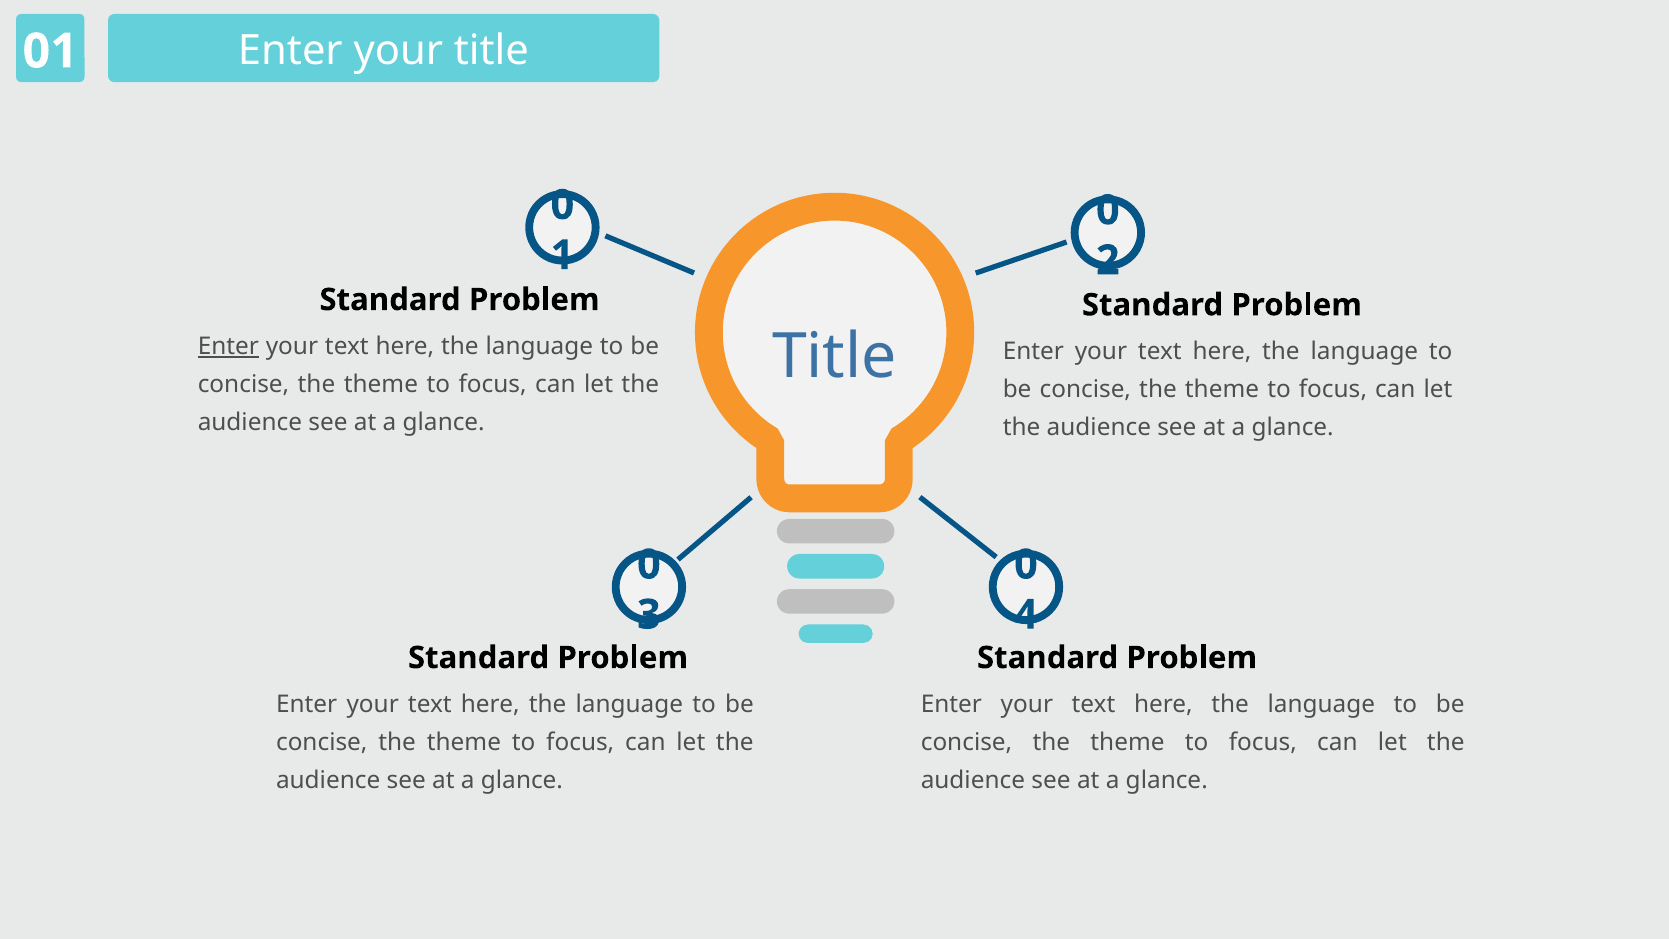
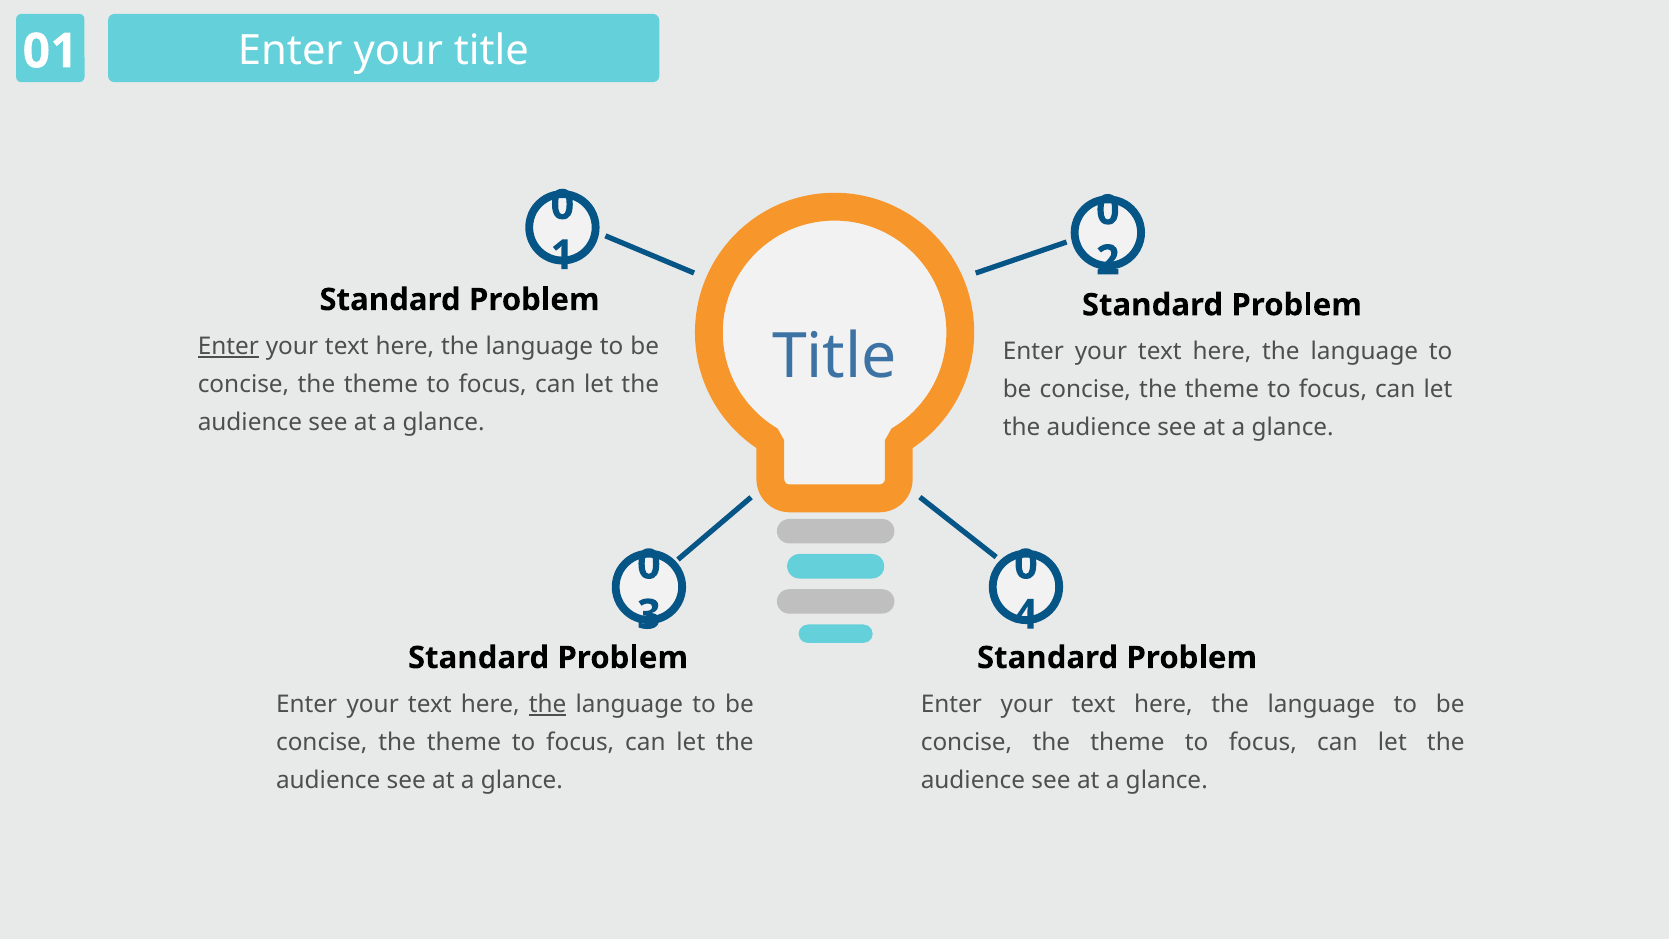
the underline: none -> present (548, 704)
